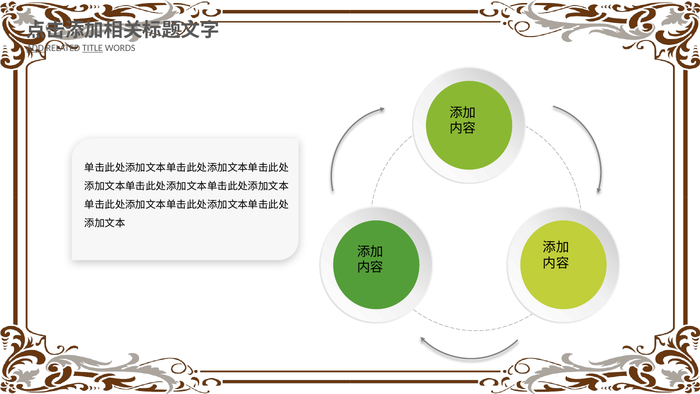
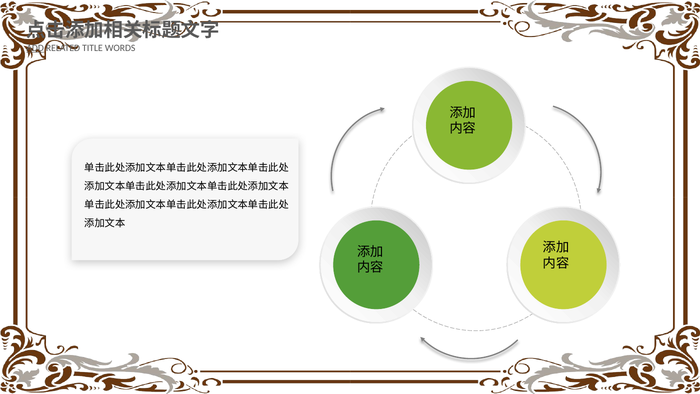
TITLE underline: present -> none (92, 48)
